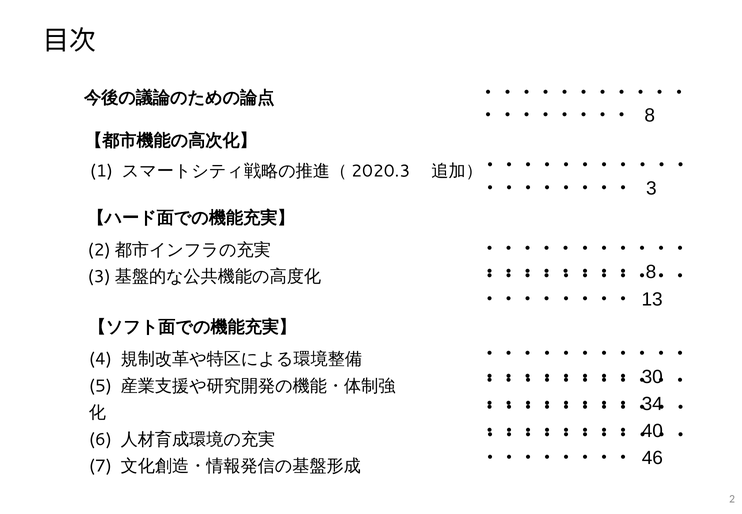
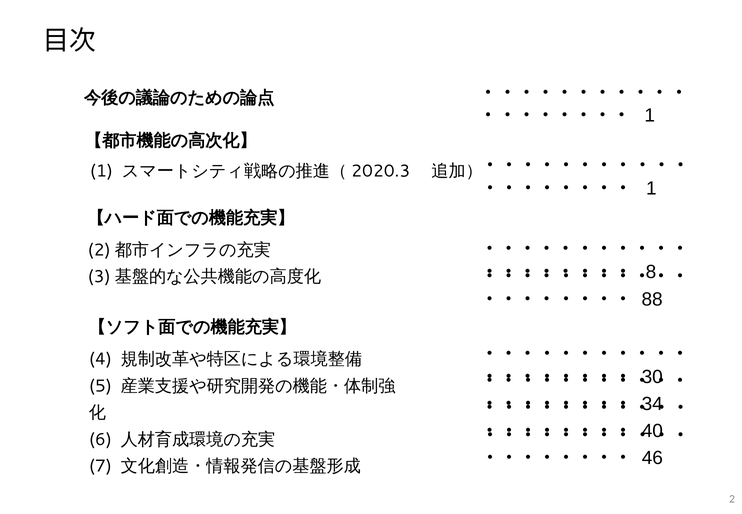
8: 8 -> 1 (650, 116)
3: 3 -> 1 (651, 188)
13: 13 -> 88 (652, 299)
